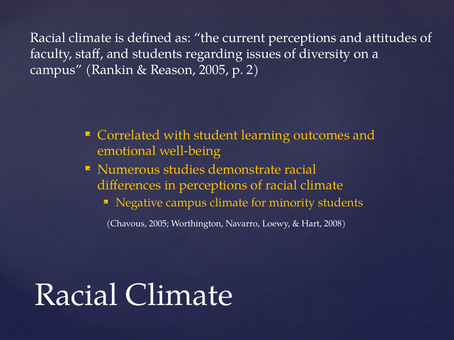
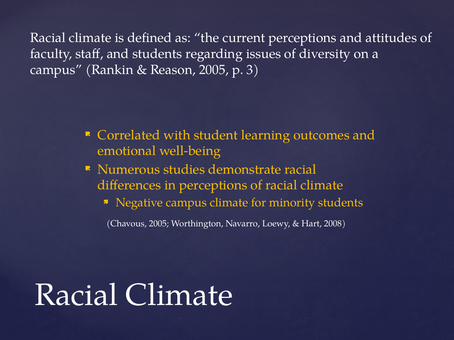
2: 2 -> 3 (253, 70)
